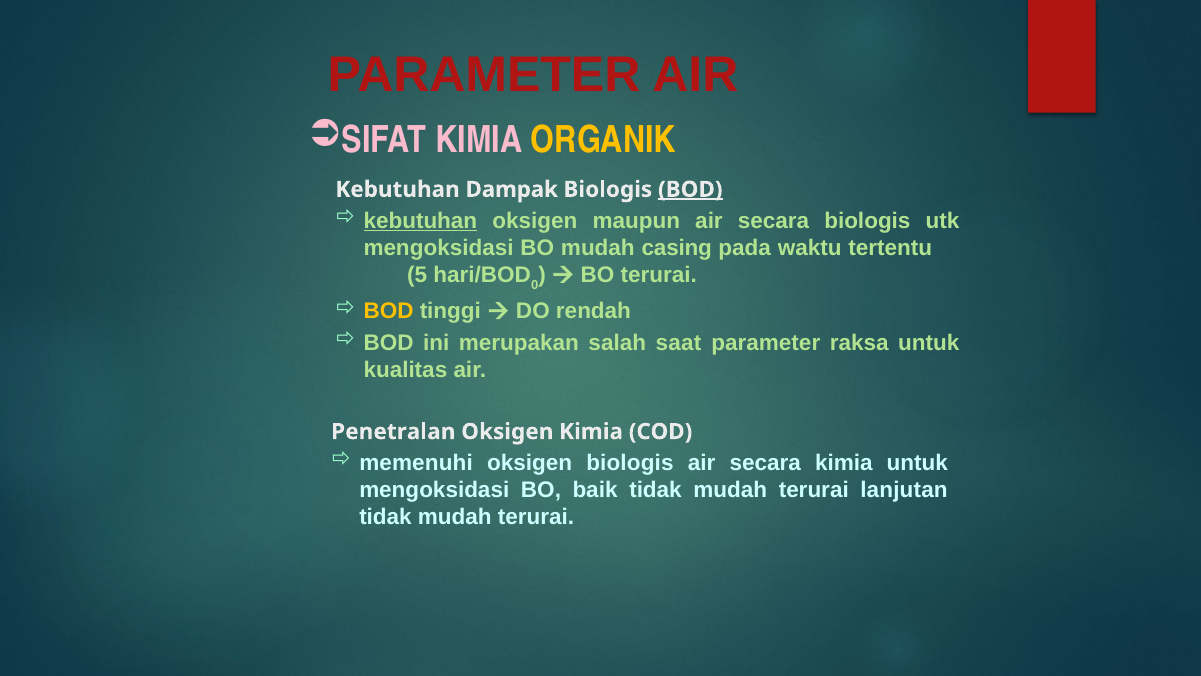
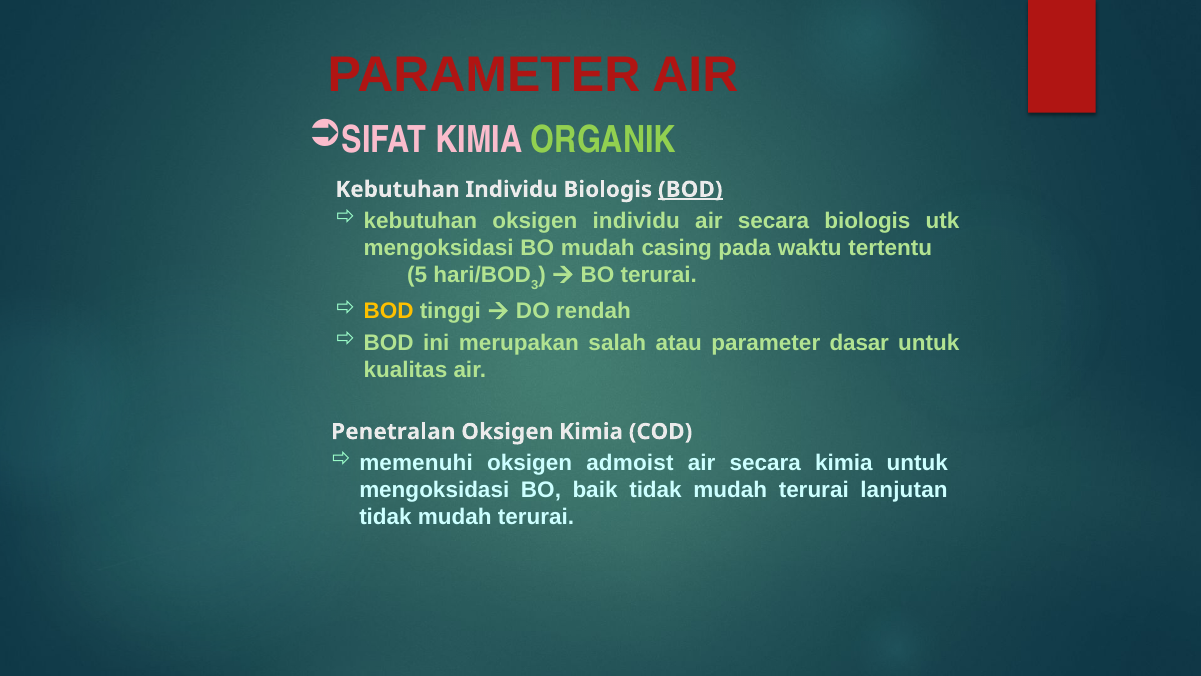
ORGANIK colour: yellow -> light green (603, 140)
Kebutuhan Dampak: Dampak -> Individu (512, 189)
kebutuhan underline: present -> none (420, 221)
oksigen maupun: maupun -> individu (636, 221)
0: 0 -> 3 (535, 285)
saat: saat -> atau (679, 343)
raksa: raksa -> dasar (859, 343)
oksigen biologis: biologis -> admoist (630, 463)
